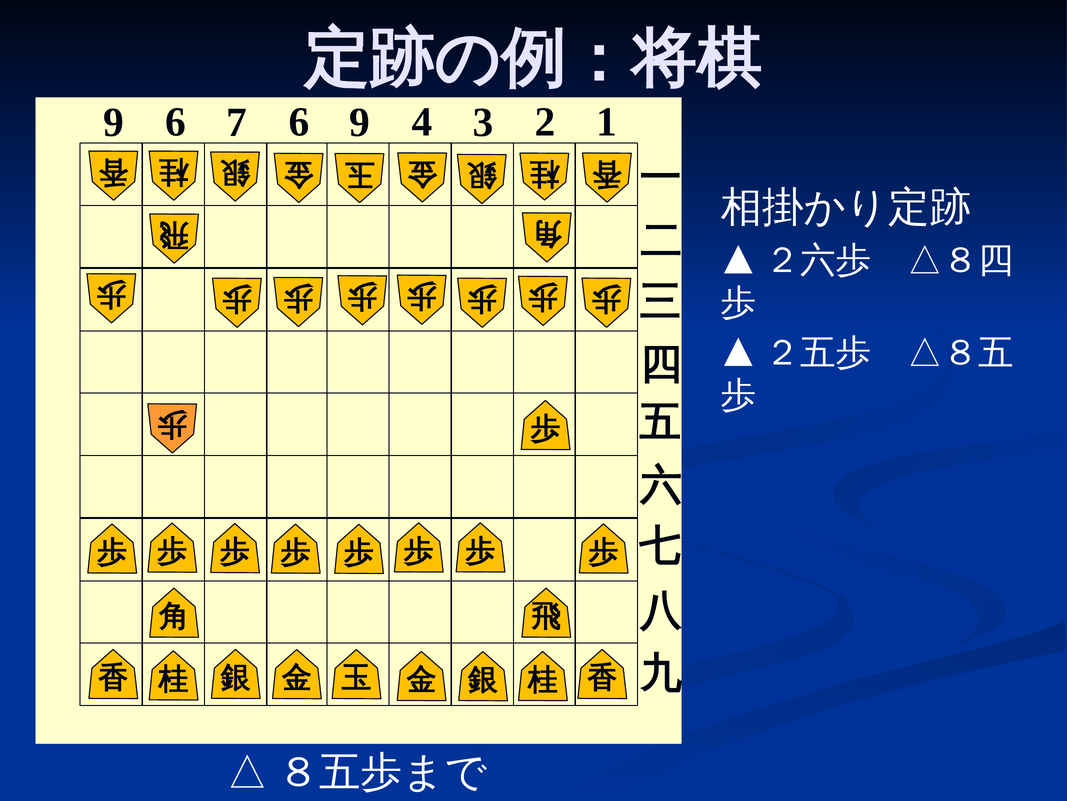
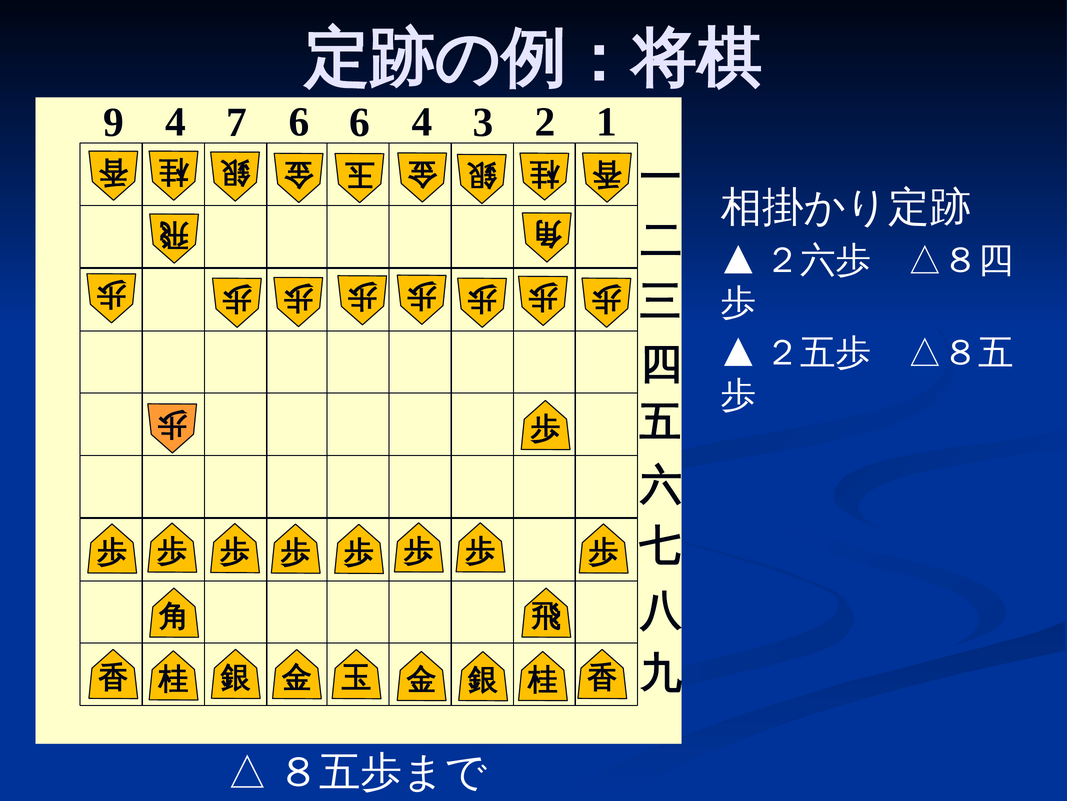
9 6: 6 -> 4 (176, 122)
6 9: 9 -> 6 (360, 122)
